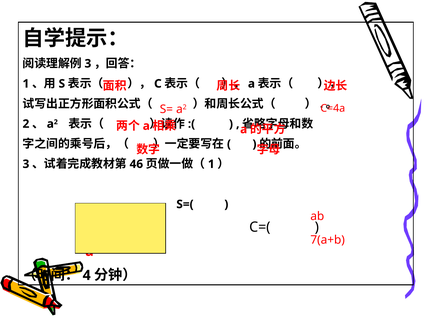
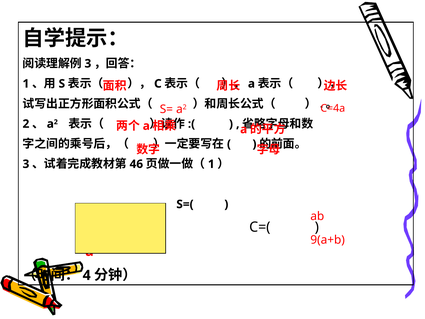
7(a+b: 7(a+b -> 9(a+b (328, 240)
